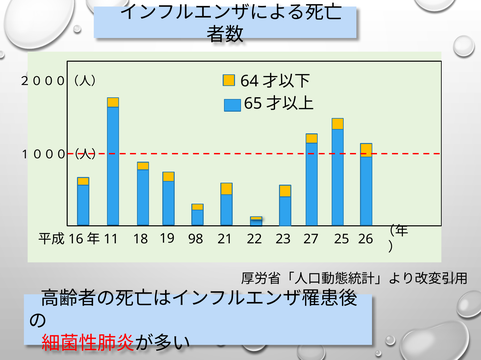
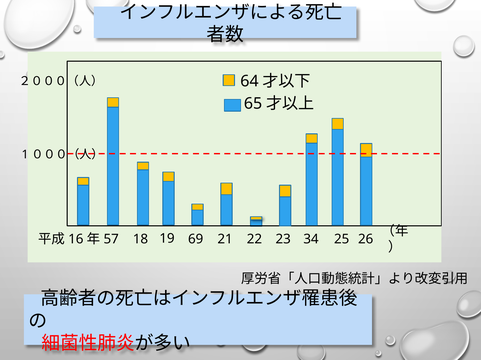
11: 11 -> 57 (111, 240)
98: 98 -> 69 (196, 240)
27: 27 -> 34 (311, 240)
